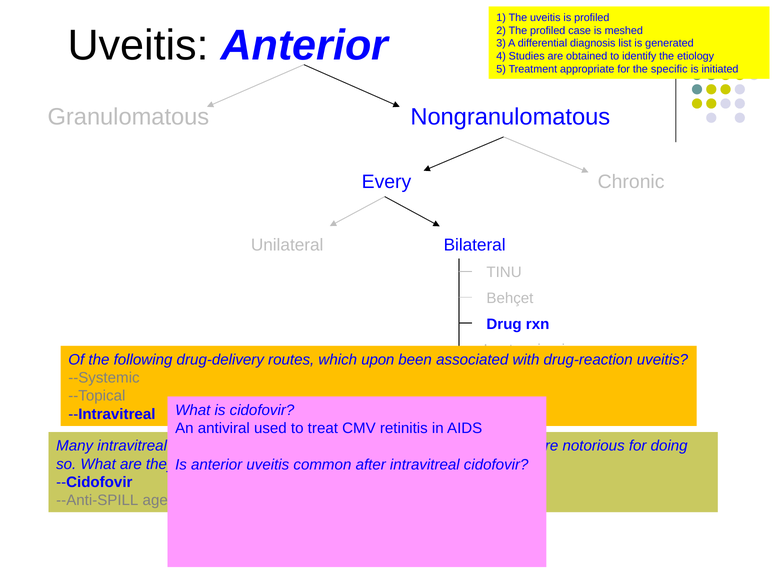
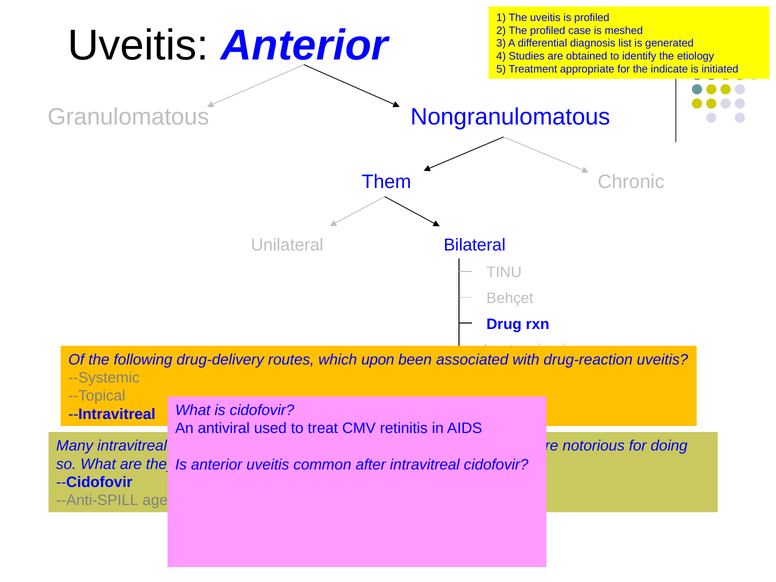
specific: specific -> indicate (669, 69)
Every: Every -> Them (387, 182)
